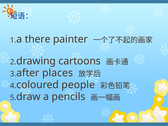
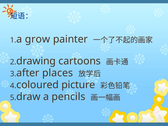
there: there -> grow (38, 39)
people: people -> picture (78, 85)
